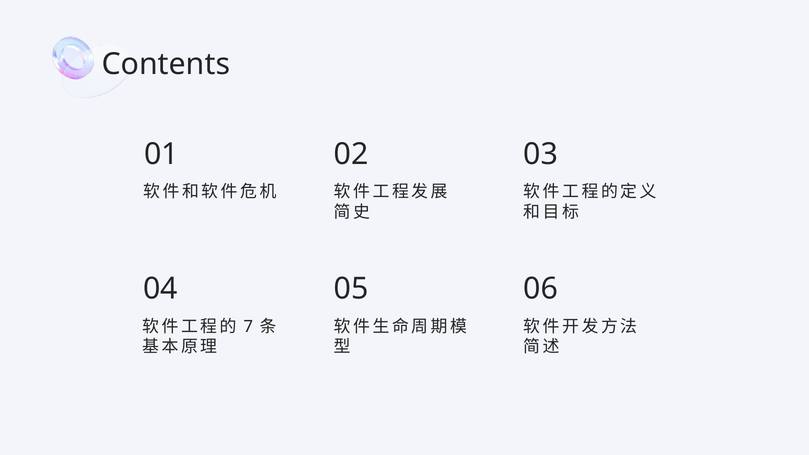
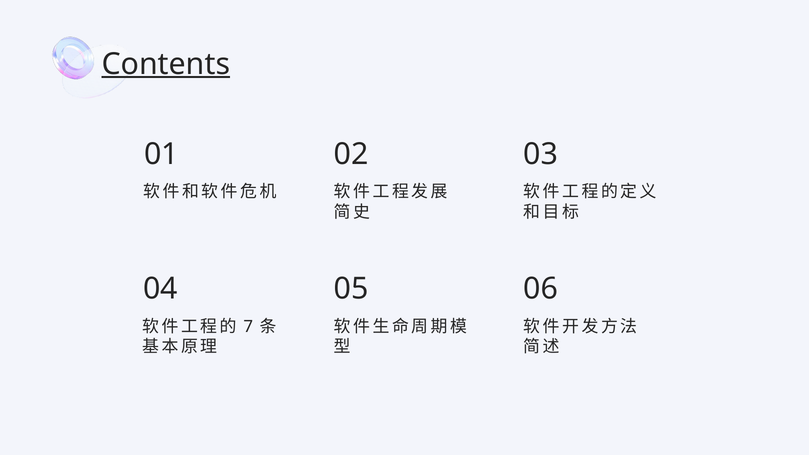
Contents underline: none -> present (166, 64)
